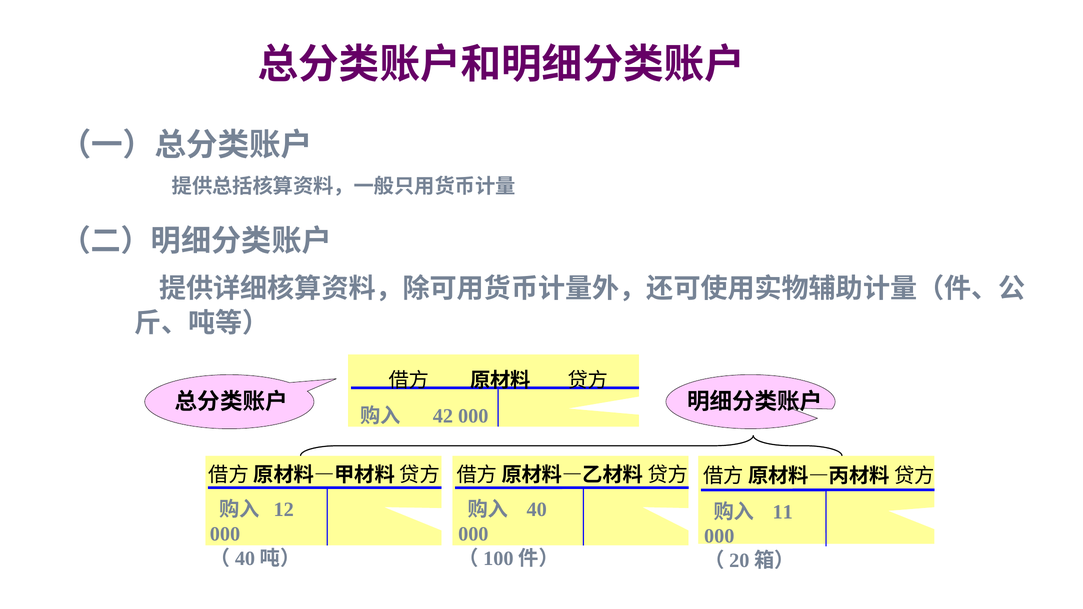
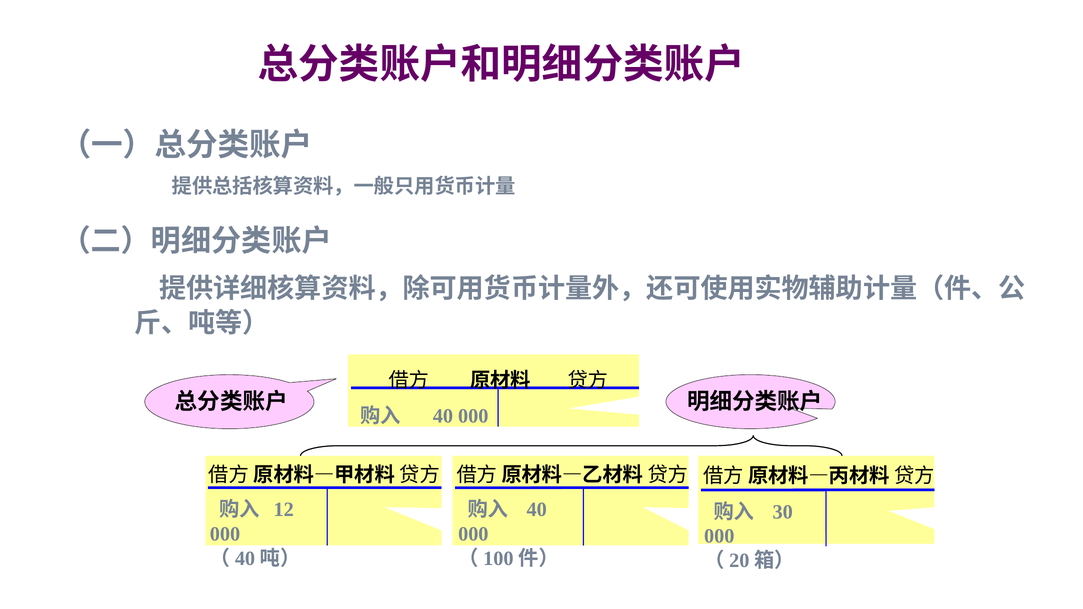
42: 42 -> 40 (443, 416)
11: 11 -> 30 (783, 512)
